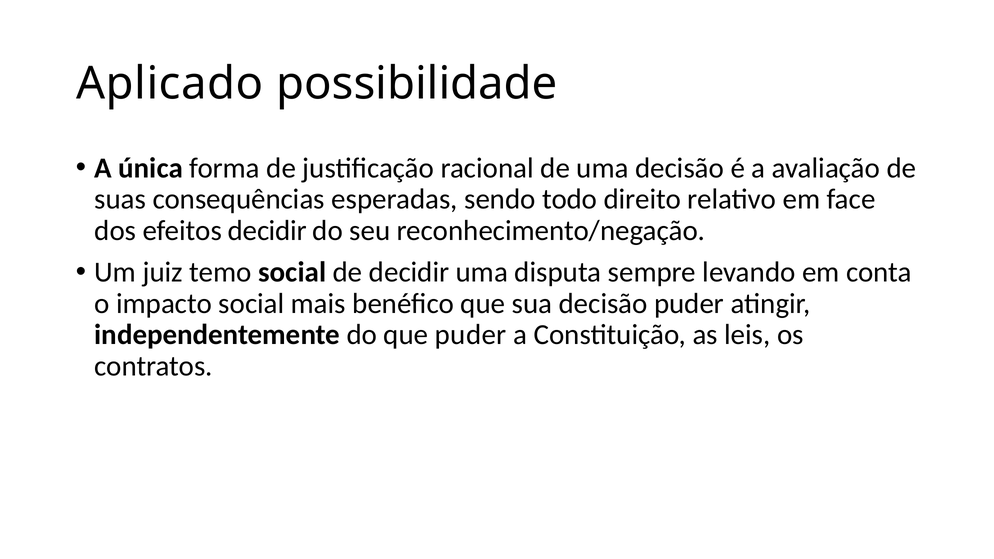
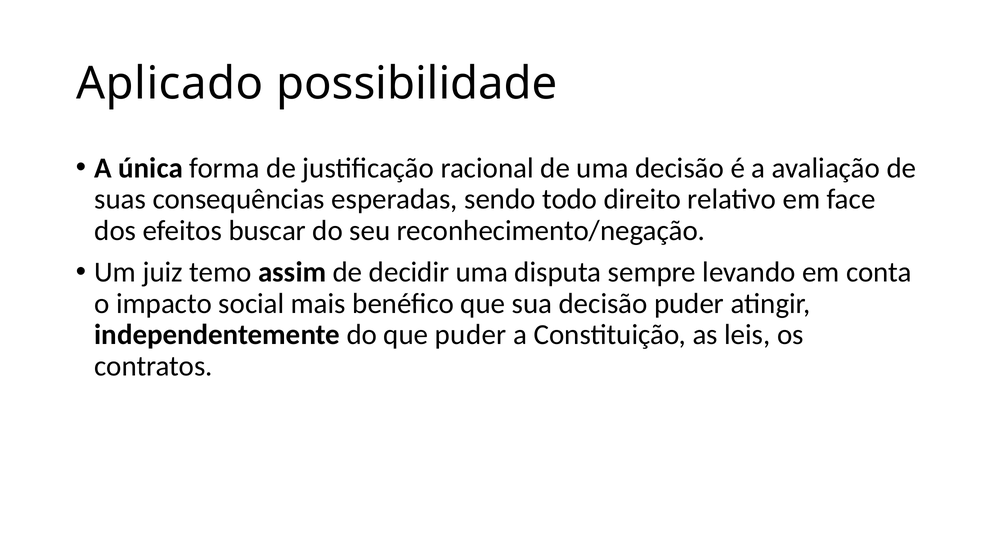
efeitos decidir: decidir -> buscar (267, 231)
temo social: social -> assim (292, 272)
